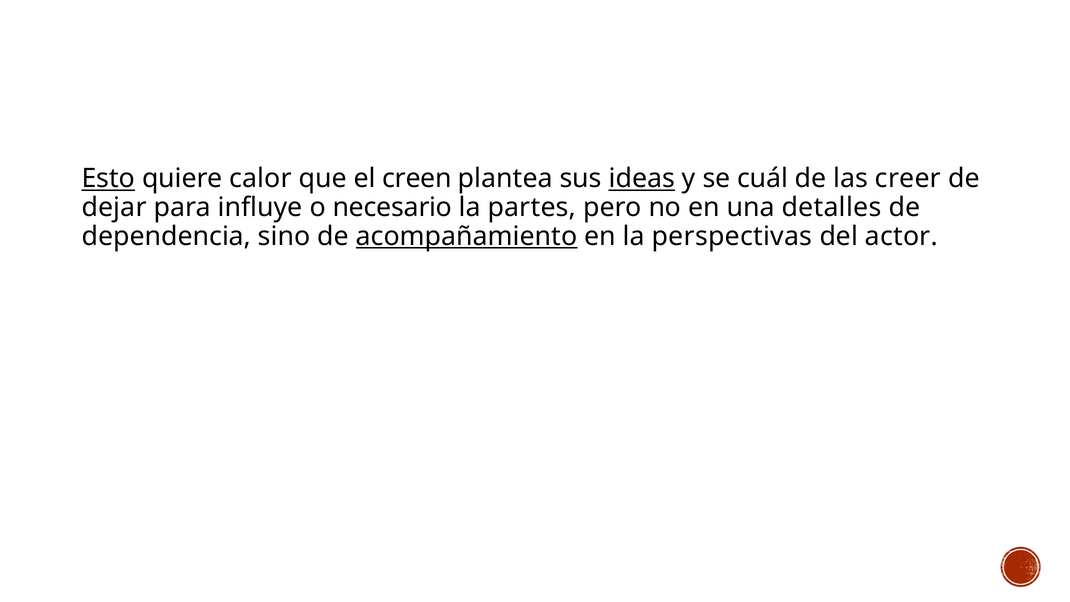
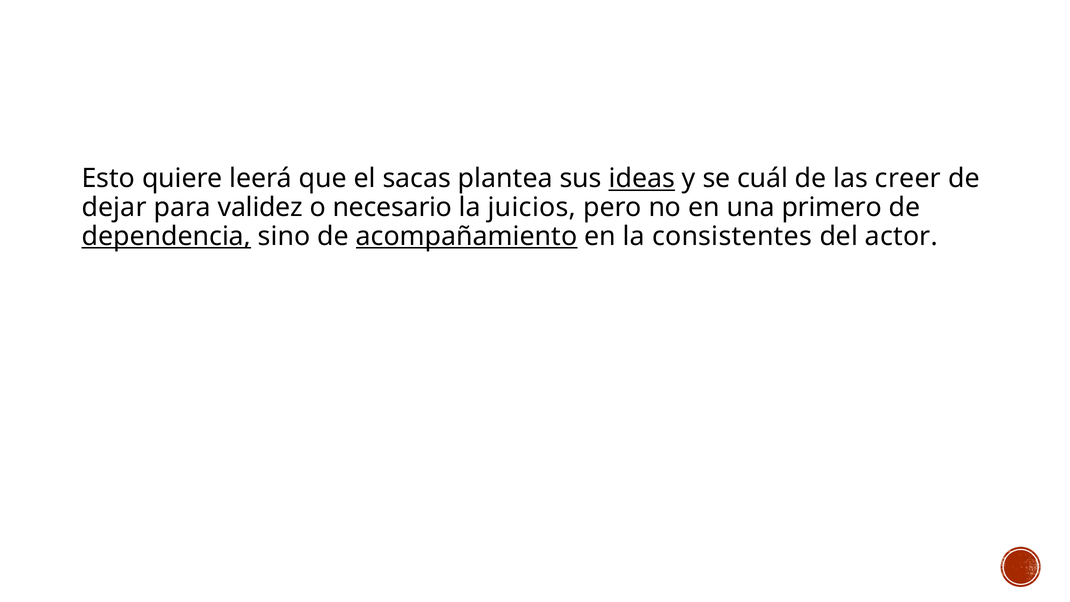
Esto underline: present -> none (108, 179)
calor: calor -> leerá (261, 179)
creen: creen -> sacas (417, 179)
influye: influye -> validez (260, 207)
partes: partes -> juicios (532, 207)
detalles: detalles -> primero (832, 207)
dependencia underline: none -> present (166, 236)
perspectivas: perspectivas -> consistentes (732, 236)
